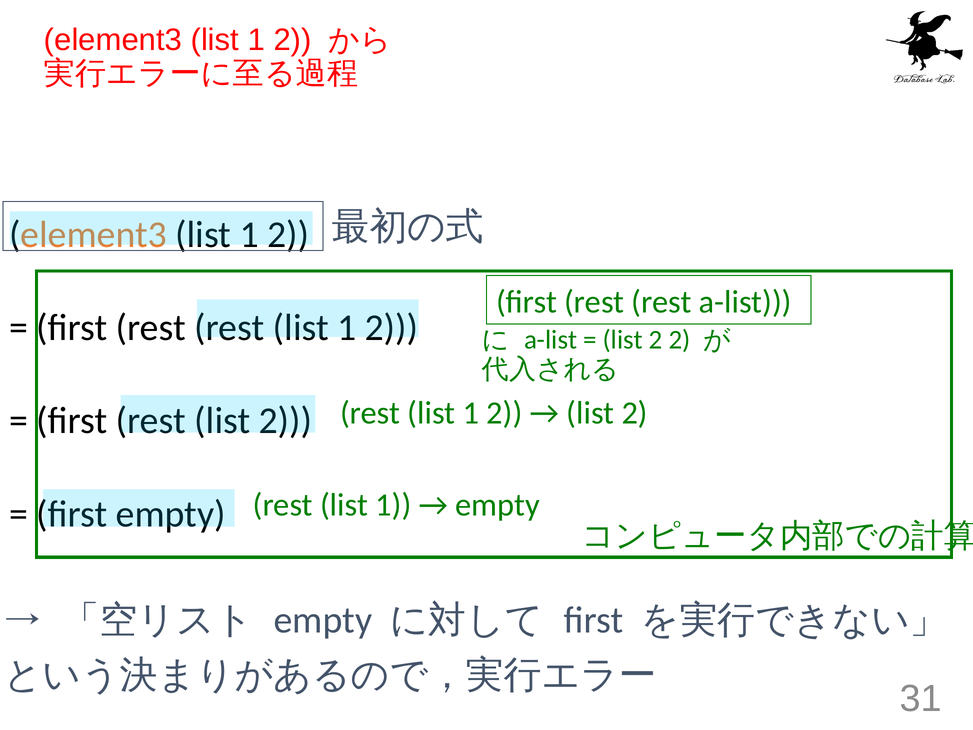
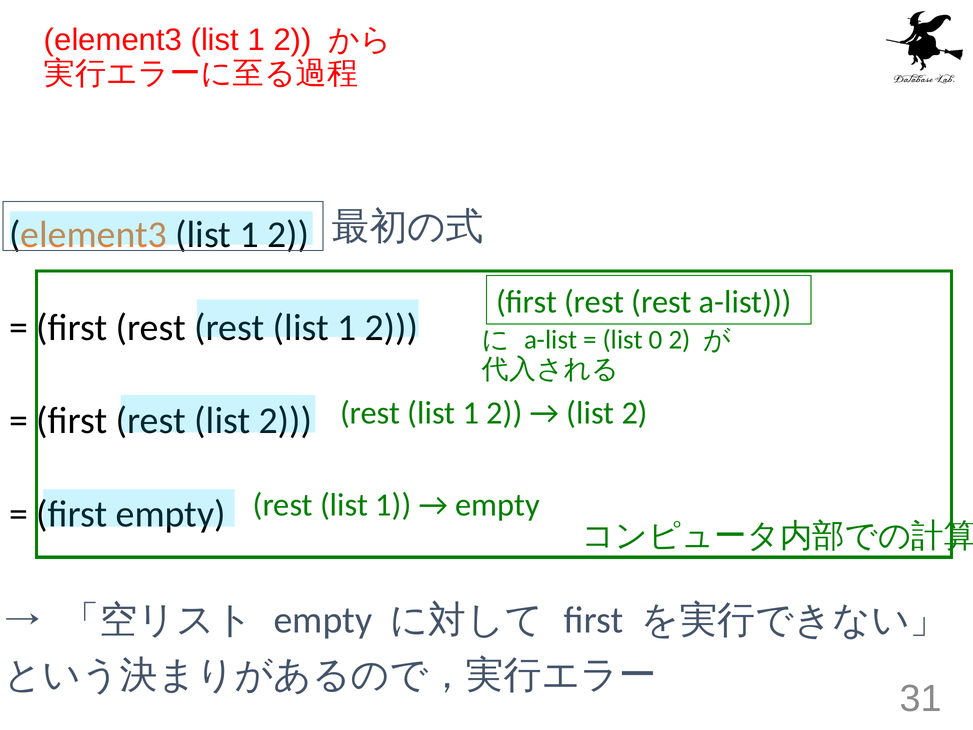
2: 2 -> 0 (656, 340)
